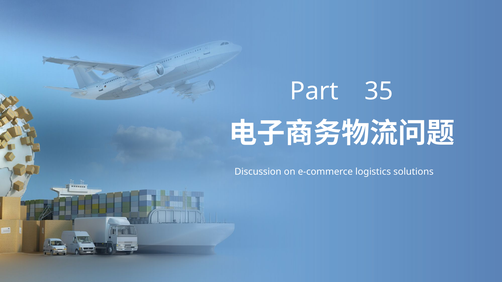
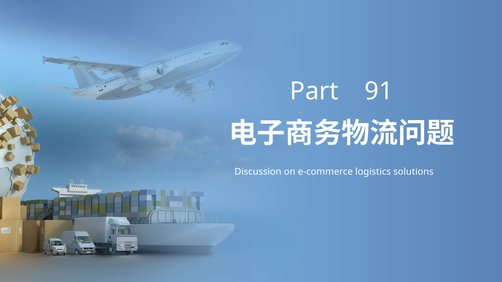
35: 35 -> 91 (379, 91)
